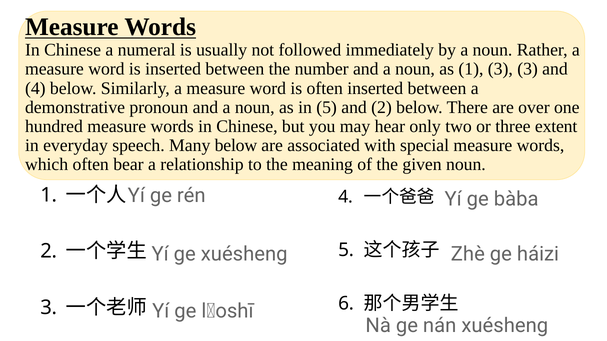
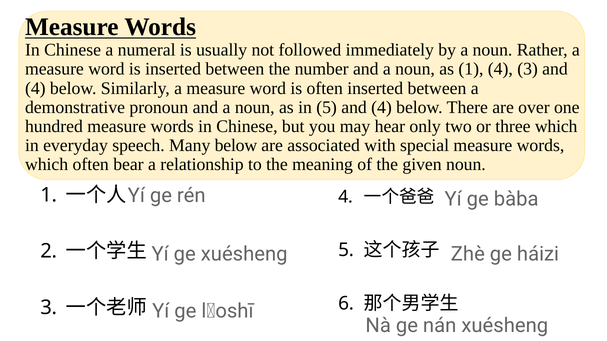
1 3: 3 -> 4 (500, 69)
5 and 2: 2 -> 4 (382, 107)
three extent: extent -> which (556, 126)
